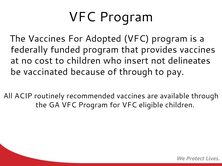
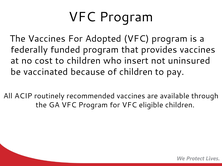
delineates: delineates -> uninsured (189, 61)
of through: through -> children (136, 72)
